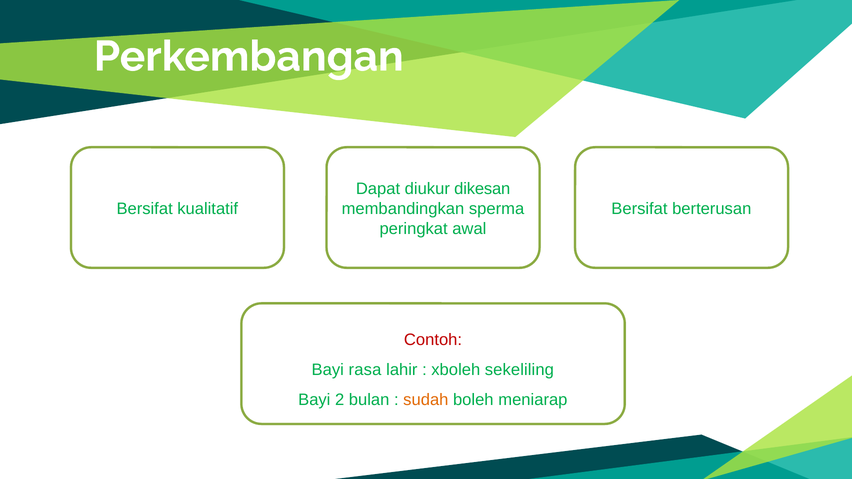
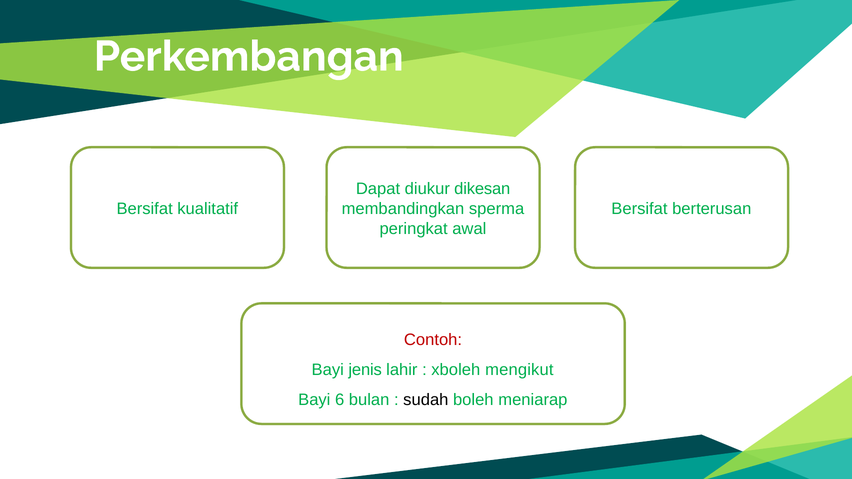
rasa: rasa -> jenis (365, 370)
sekeliling: sekeliling -> mengikut (519, 370)
2: 2 -> 6 (340, 400)
sudah colour: orange -> black (426, 400)
